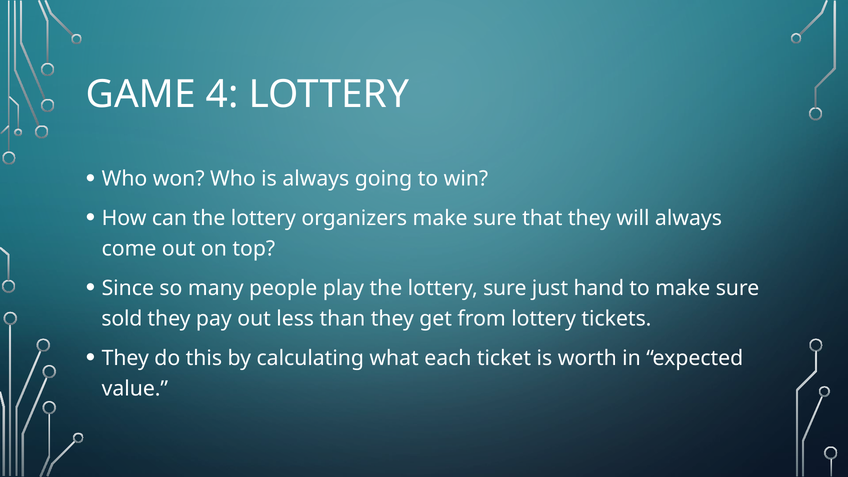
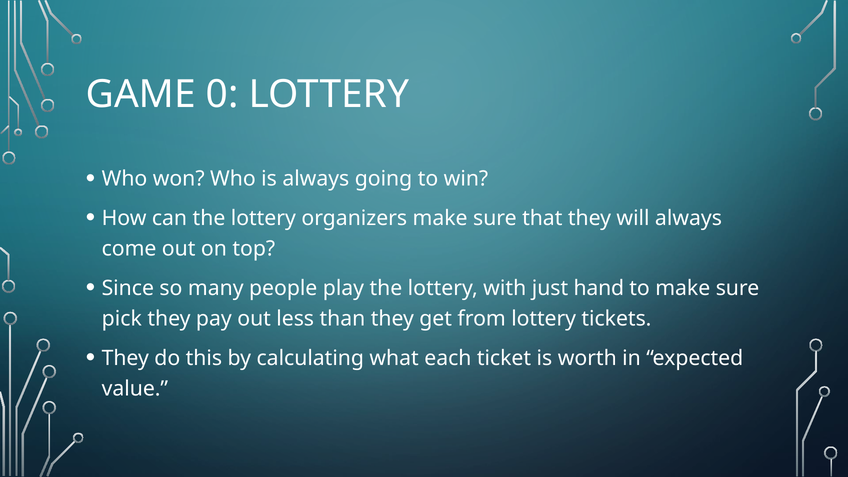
4: 4 -> 0 (222, 94)
lottery sure: sure -> with (505, 288)
sold: sold -> pick (122, 319)
